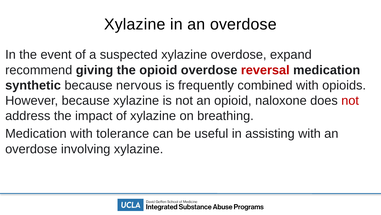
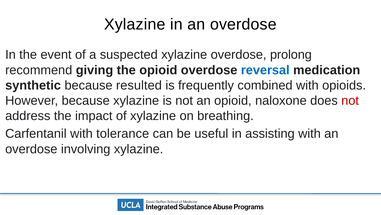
expand: expand -> prolong (291, 55)
reversal colour: red -> blue (265, 70)
nervous: nervous -> resulted (139, 85)
Medication: Medication -> Carfentanil (36, 133)
